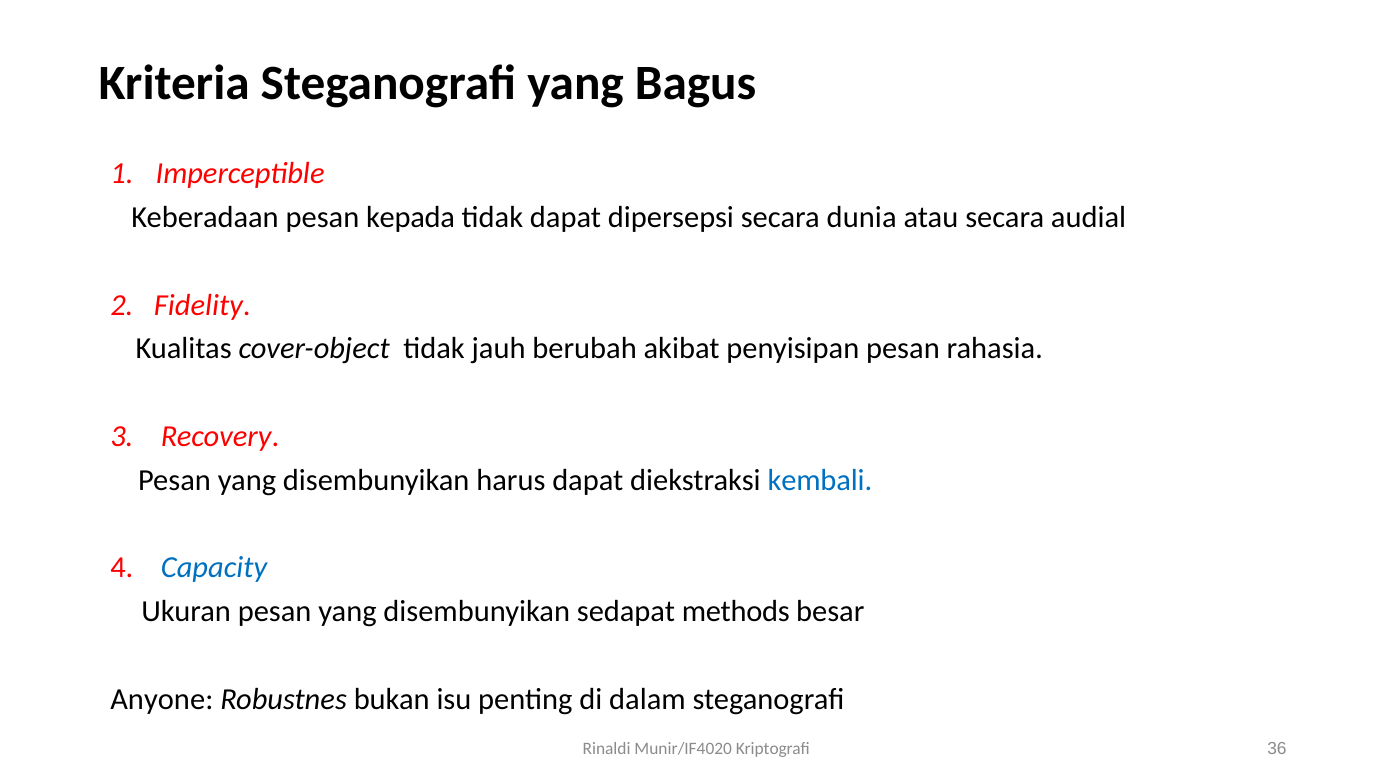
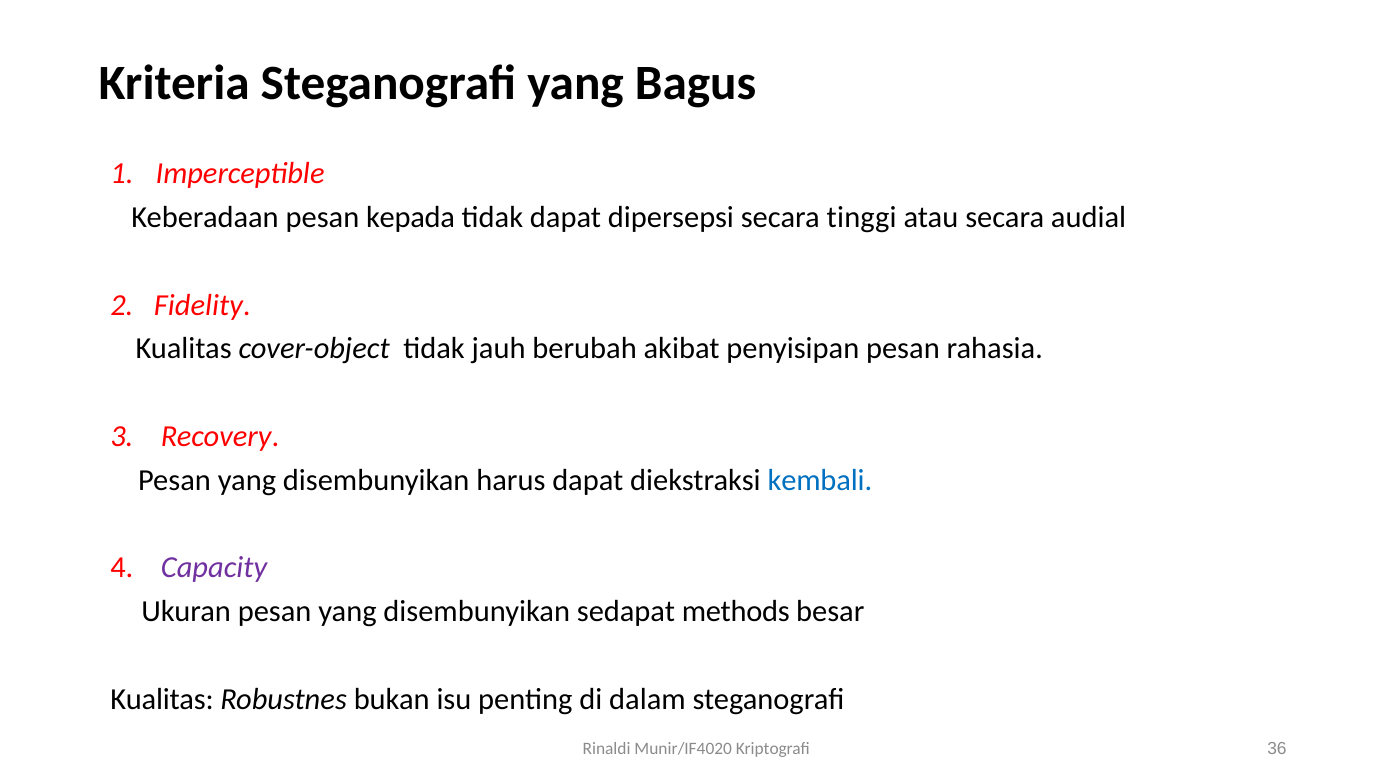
dunia: dunia -> tinggi (862, 217)
Capacity colour: blue -> purple (214, 568)
Anyone: Anyone -> Kualitas (162, 699)
